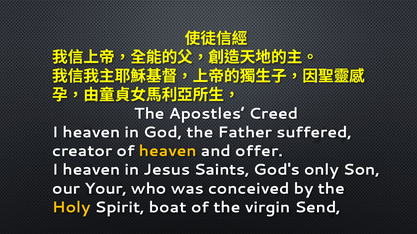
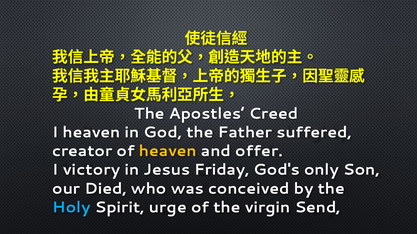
heaven: heaven -> victory (91, 170)
Saints: Saints -> Friday (222, 170)
Your: Your -> Died (106, 189)
Holy colour: yellow -> light blue (71, 208)
boat: boat -> urge (168, 208)
